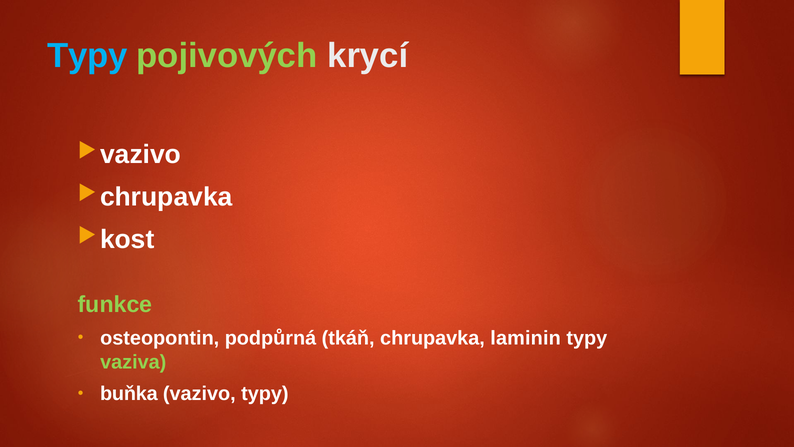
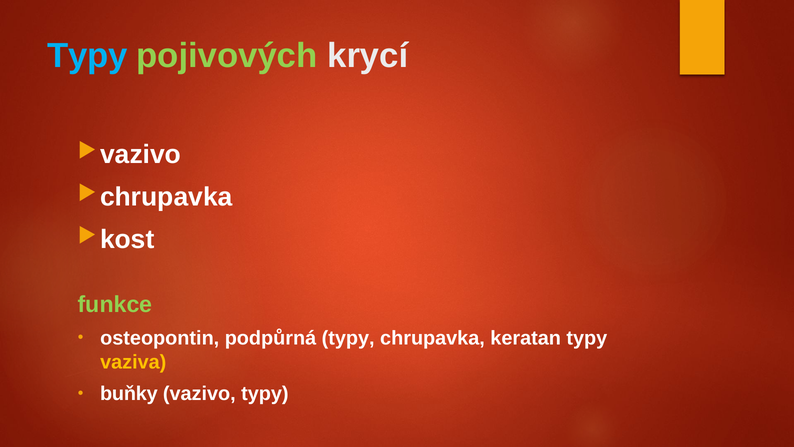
podpůrná tkáň: tkáň -> typy (348, 338)
laminin: laminin -> keratan (526, 338)
vaziva colour: light green -> yellow (133, 362)
buňka: buňka -> buňky (129, 394)
